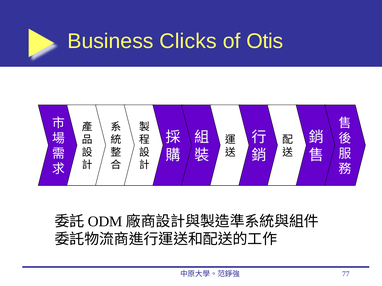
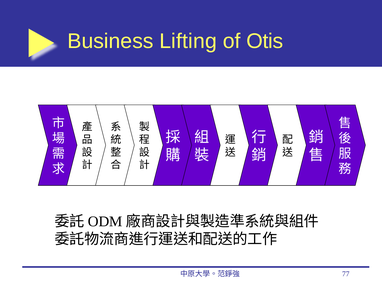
Clicks: Clicks -> Lifting (188, 41)
